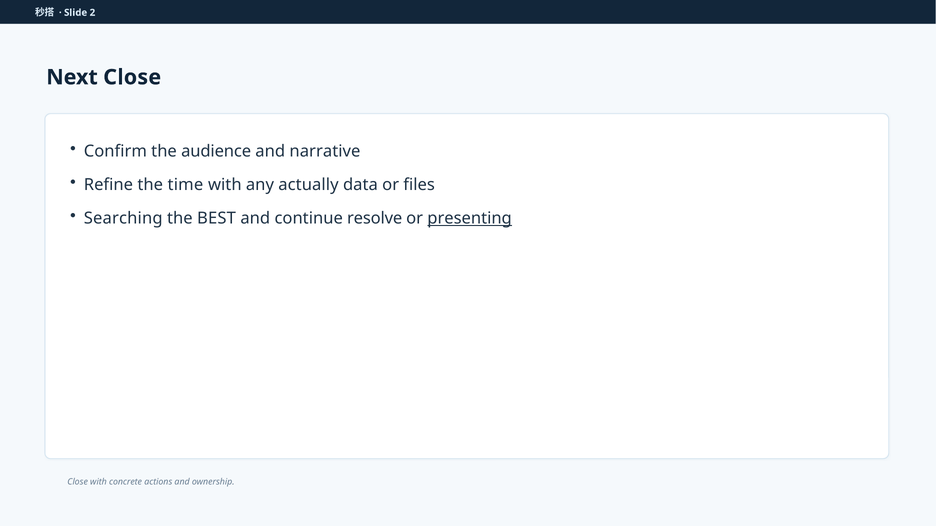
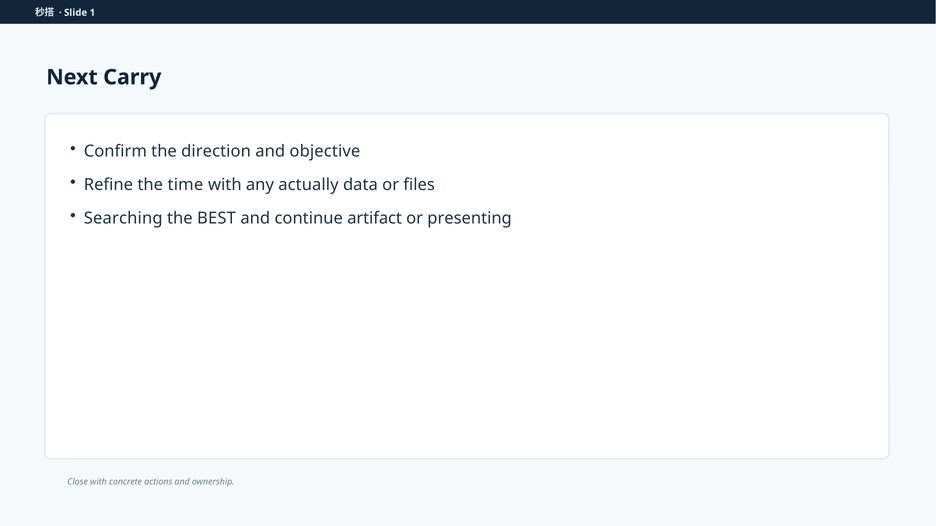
2: 2 -> 1 (92, 13)
Next Close: Close -> Carry (132, 77)
audience: audience -> direction (216, 151)
narrative: narrative -> objective (325, 151)
resolve: resolve -> artifact (375, 219)
presenting underline: present -> none (470, 219)
